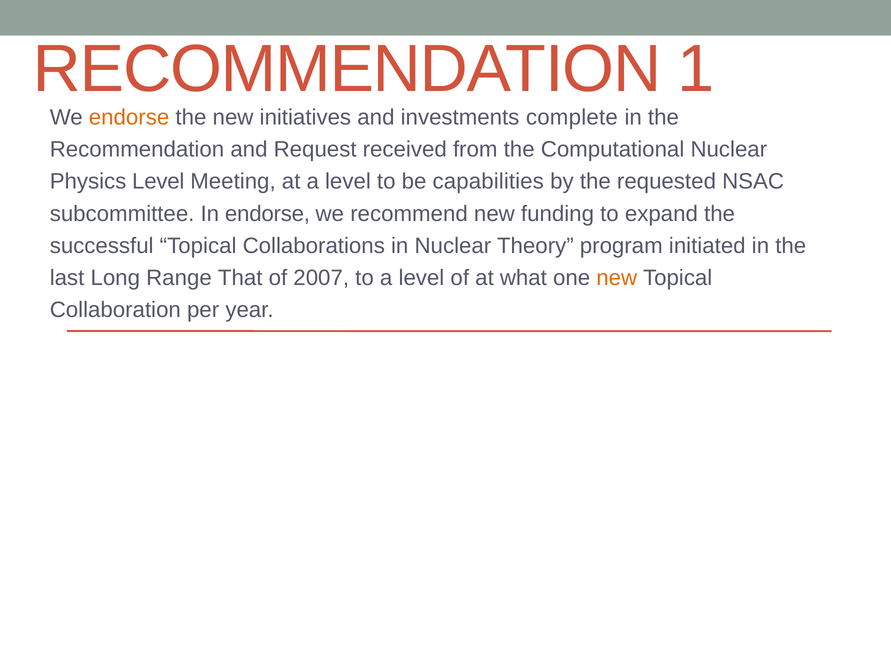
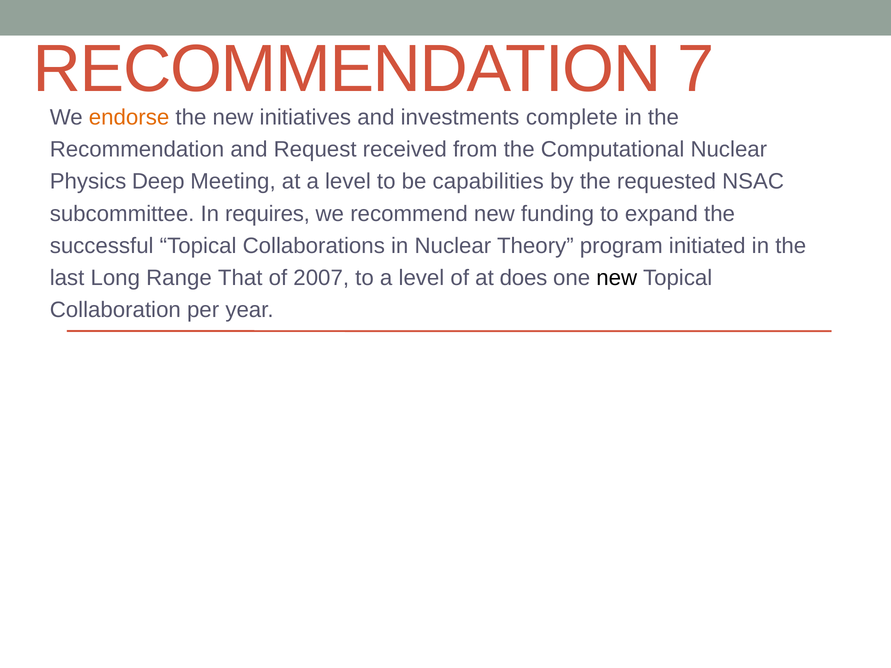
1: 1 -> 7 (696, 69)
Physics Level: Level -> Deep (158, 182)
In endorse: endorse -> requires (267, 214)
what: what -> does (523, 278)
new colour: orange -> black (617, 278)
